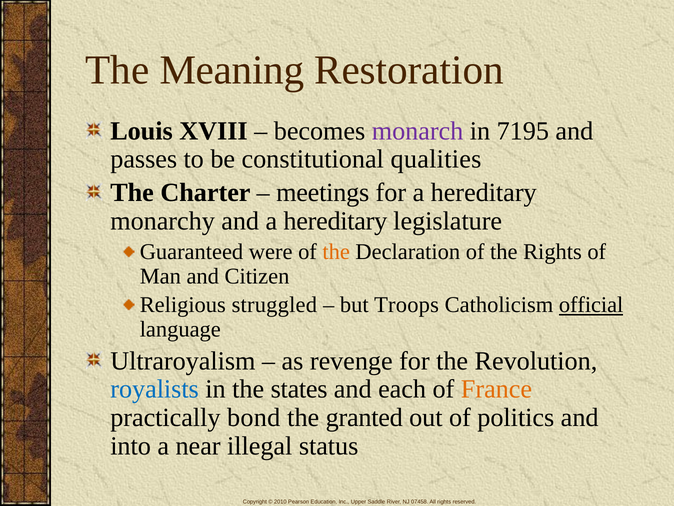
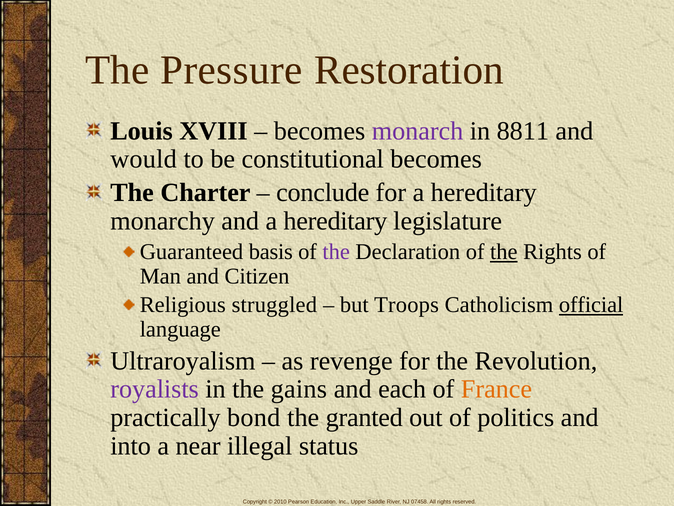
Meaning: Meaning -> Pressure (232, 70)
7195: 7195 -> 8811 (523, 131)
passes: passes -> would (144, 159)
constitutional qualities: qualities -> becomes (436, 159)
meetings: meetings -> conclude (323, 193)
were: were -> basis (271, 252)
the colour: orange -> purple (336, 252)
the underline: none -> present (504, 252)
royalists colour: blue -> purple (155, 389)
states: states -> gains (299, 389)
